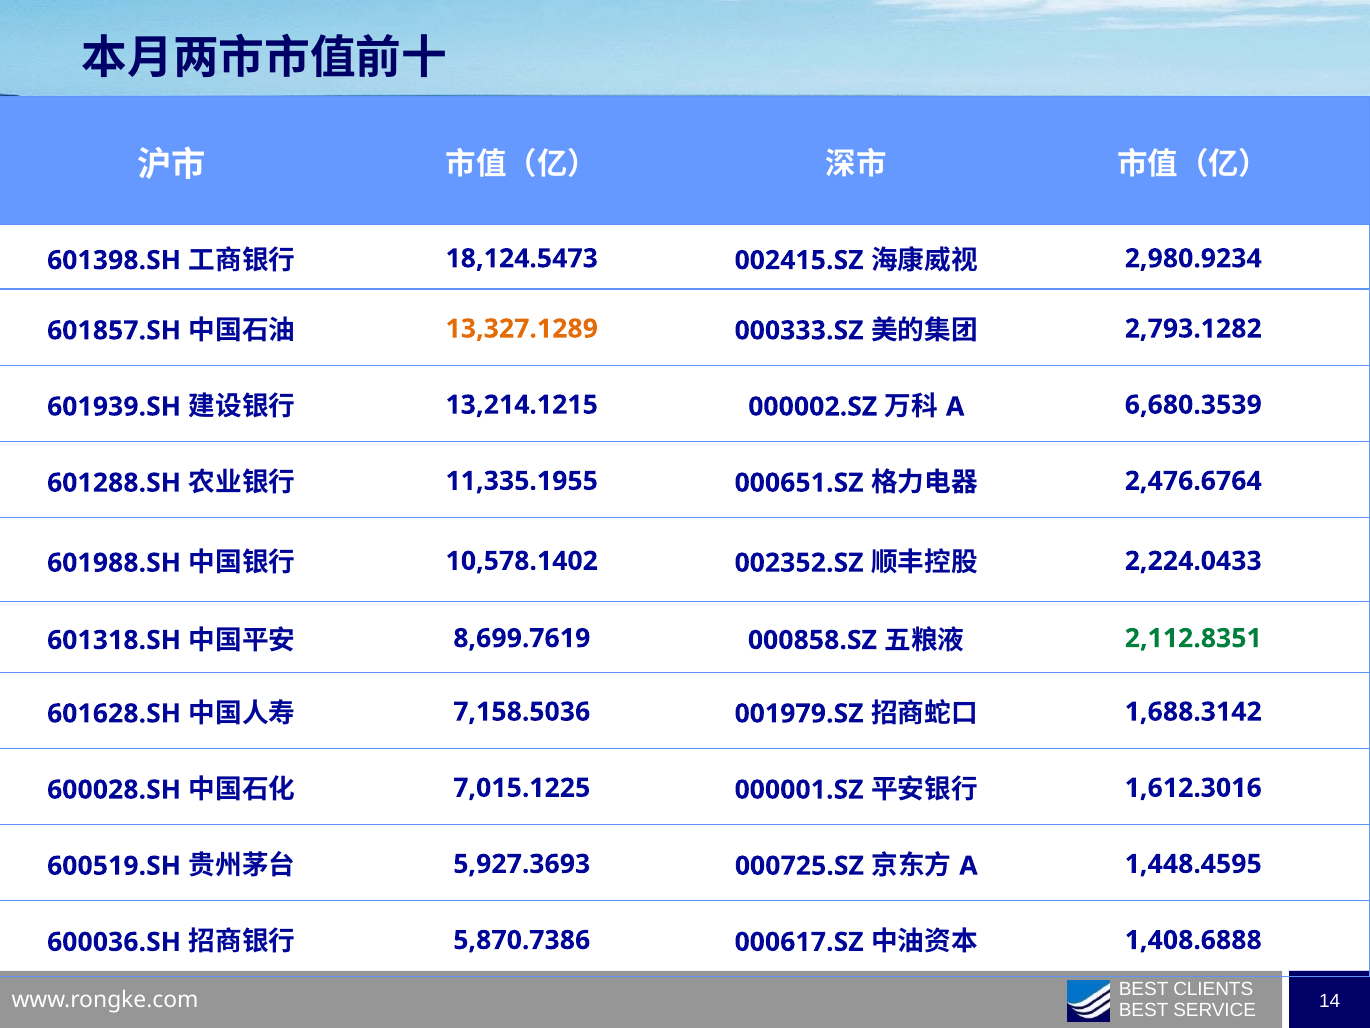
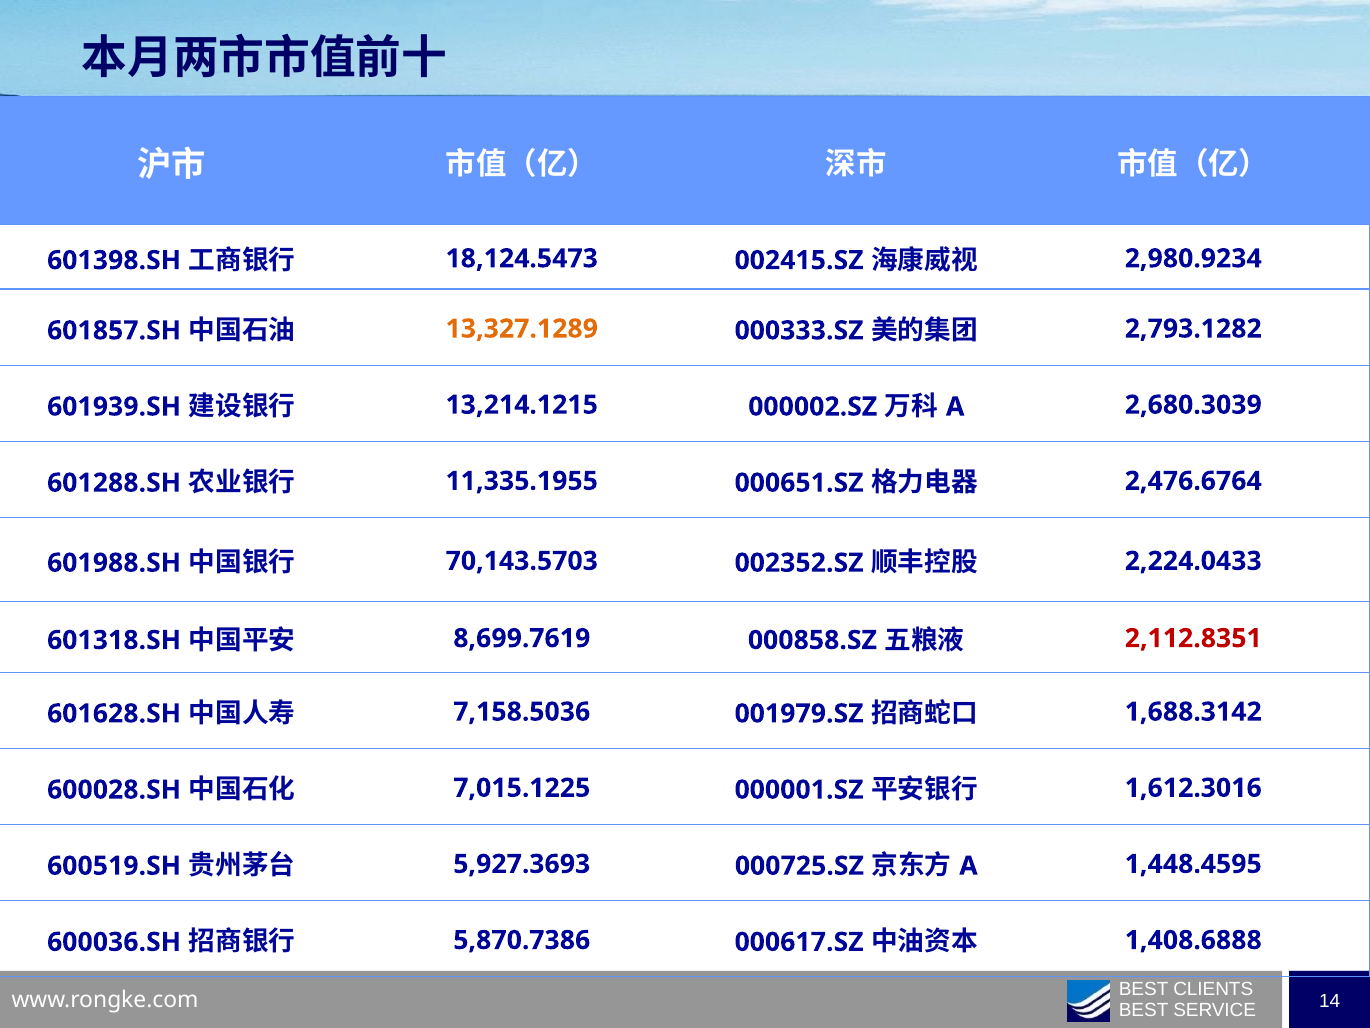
6,680.3539: 6,680.3539 -> 2,680.3039 (1193, 405)
10,578.1402: 10,578.1402 -> 70,143.5703 (522, 561)
2,112.8351 colour: green -> red (1193, 638)
